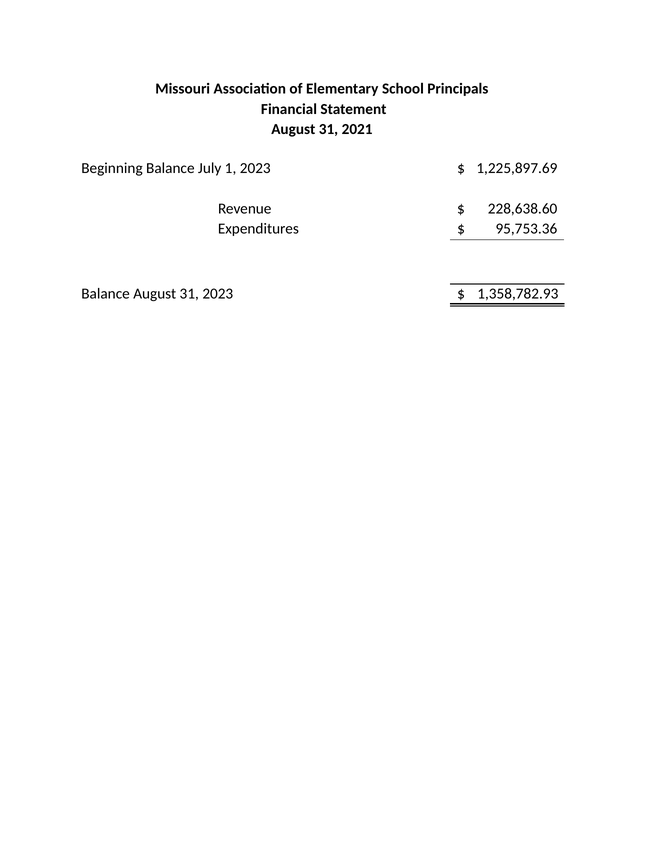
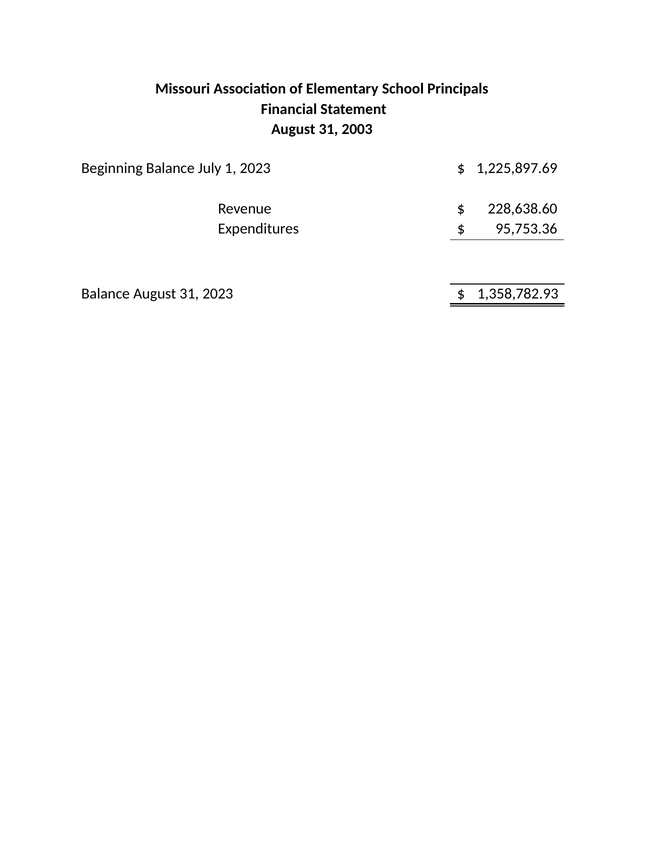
2021: 2021 -> 2003 (357, 129)
